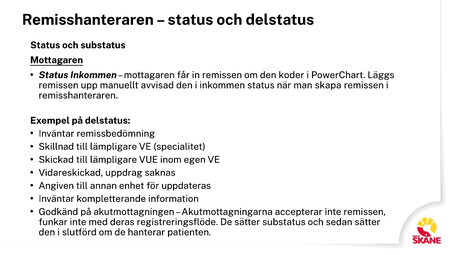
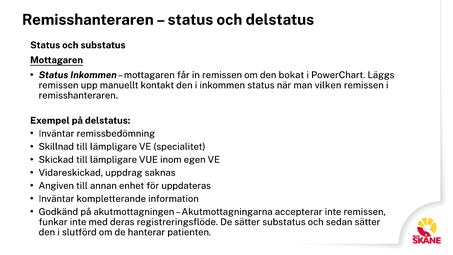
koder: koder -> bokat (291, 75)
avvisad: avvisad -> kontakt (157, 85)
skapa: skapa -> vilken (328, 85)
